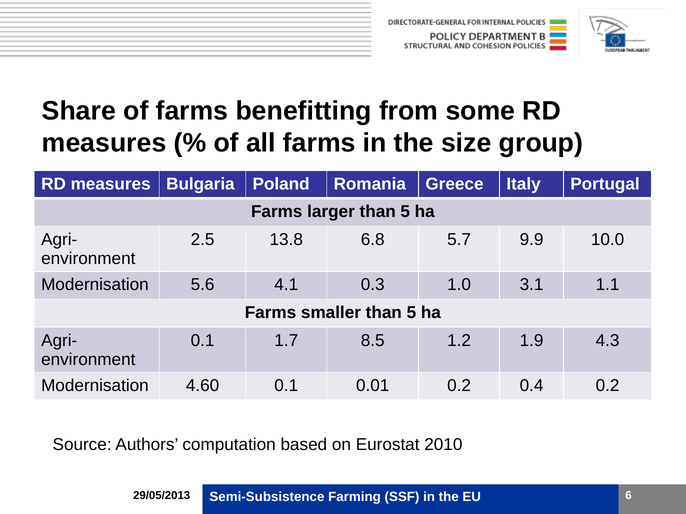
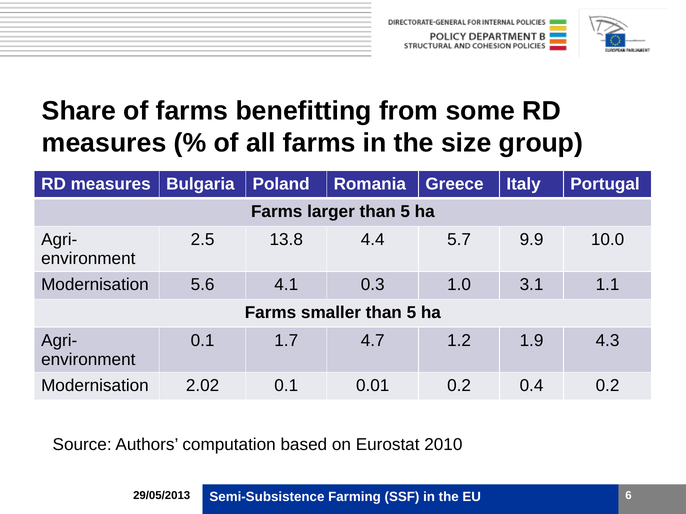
6.8: 6.8 -> 4.4 (373, 240)
8.5: 8.5 -> 4.7 (373, 341)
4.60: 4.60 -> 2.02 (203, 386)
